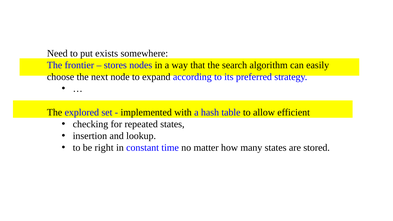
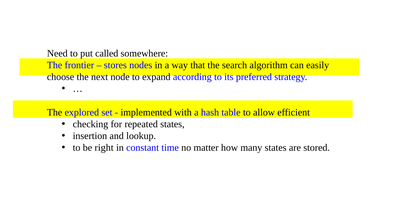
exists: exists -> called (107, 53)
